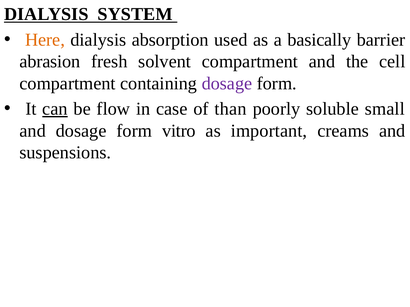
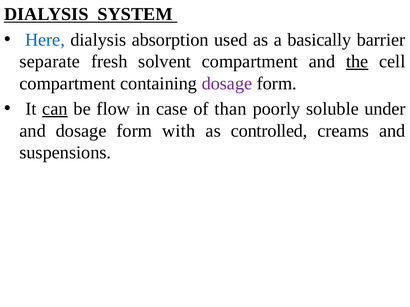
Here colour: orange -> blue (45, 40)
abrasion: abrasion -> separate (50, 62)
the underline: none -> present (357, 62)
small: small -> under (385, 109)
vitro: vitro -> with (179, 131)
important: important -> controlled (269, 131)
